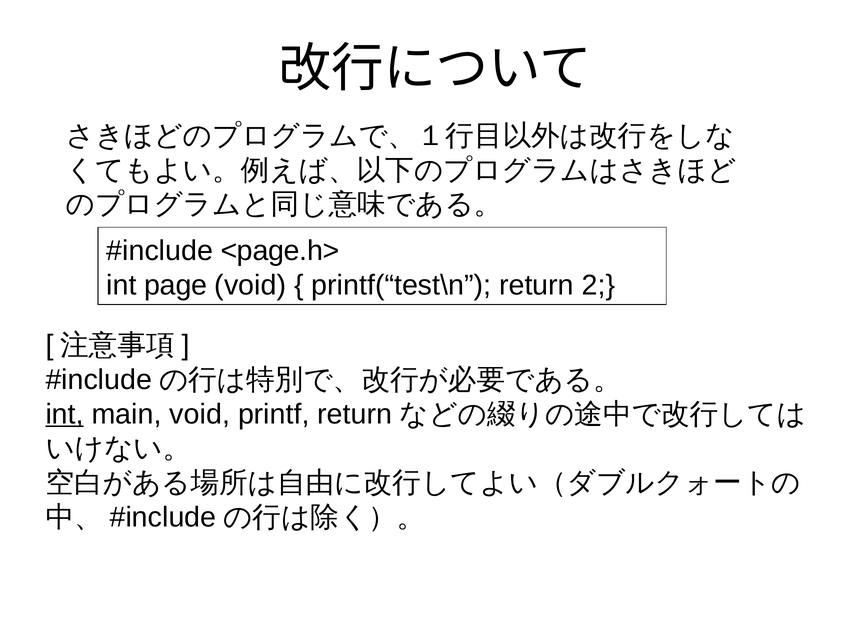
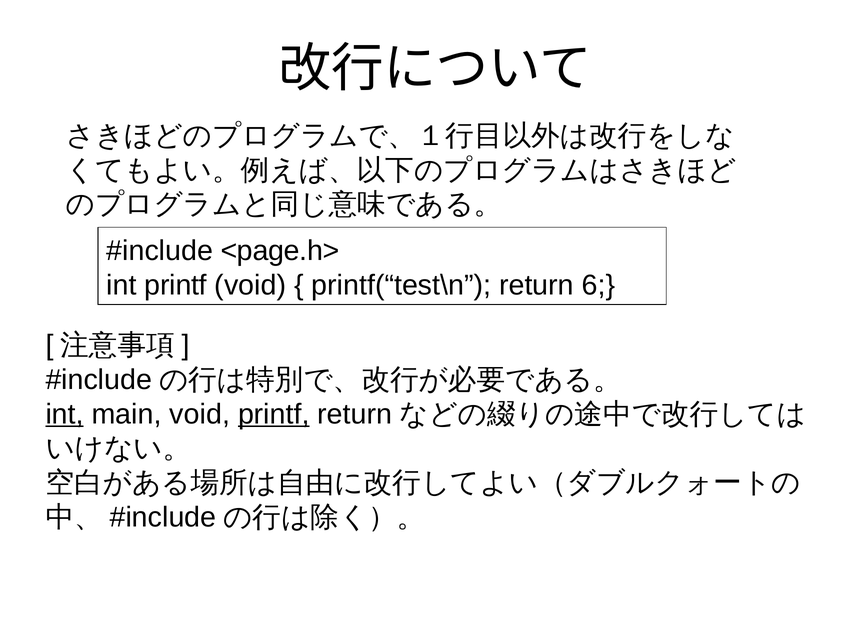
int page: page -> printf (176, 285)
2: 2 -> 6 (598, 285)
printf underline: none -> present (274, 414)
